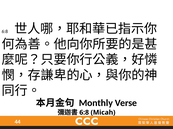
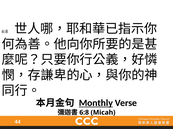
Monthly underline: none -> present (96, 104)
